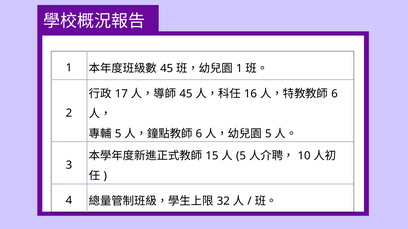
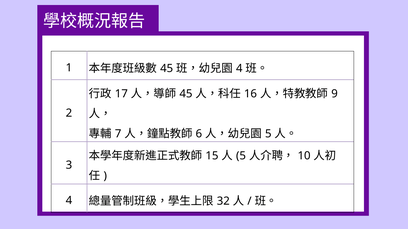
1: 1 -> 4 (239, 69)
6: 6 -> 9 (334, 94)
5: 5 -> 7 (118, 134)
